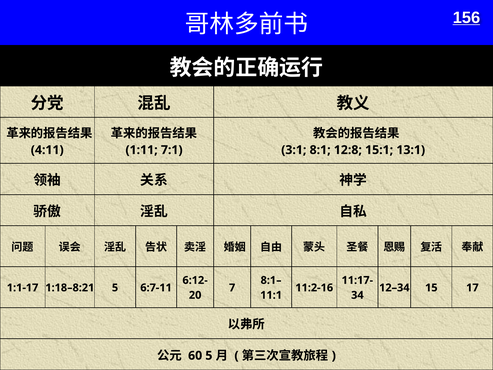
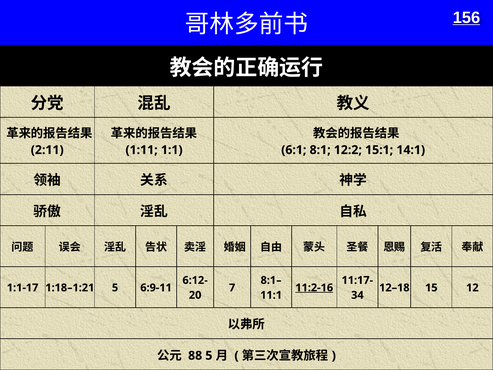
4:11: 4:11 -> 2:11 (47, 150)
7:1: 7:1 -> 1:1 (172, 150)
3:1: 3:1 -> 6:1 (294, 150)
12:8: 12:8 -> 12:2 (348, 150)
13:1: 13:1 -> 14:1 (411, 150)
1:18–8:21: 1:18–8:21 -> 1:18–1:21 (70, 288)
6:7-11: 6:7-11 -> 6:9-11 (156, 288)
11:2-16 underline: none -> present (314, 288)
12–34: 12–34 -> 12–18 (394, 288)
17: 17 -> 12 (472, 288)
60: 60 -> 88 (195, 355)
